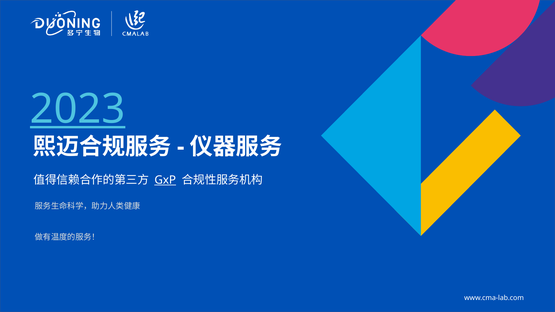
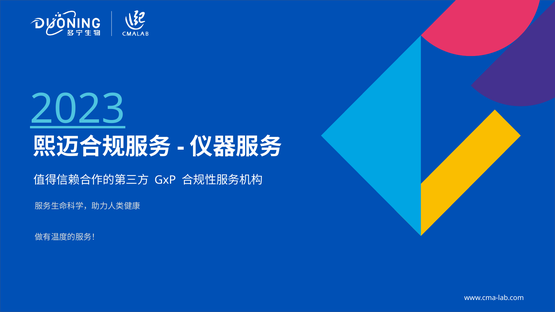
GxP underline: present -> none (165, 180)
